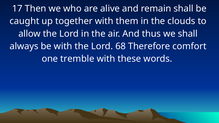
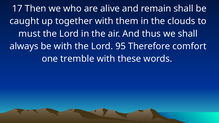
allow: allow -> must (29, 34)
68: 68 -> 95 (121, 46)
